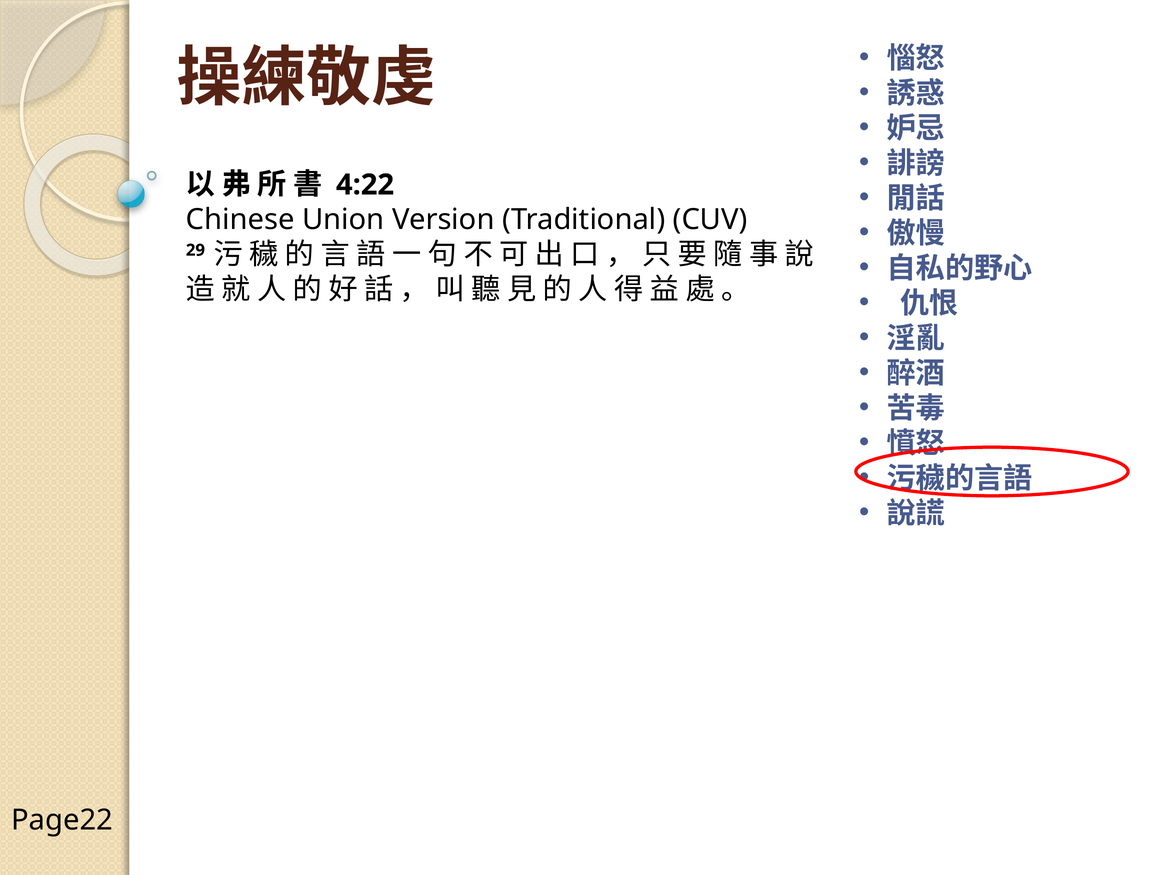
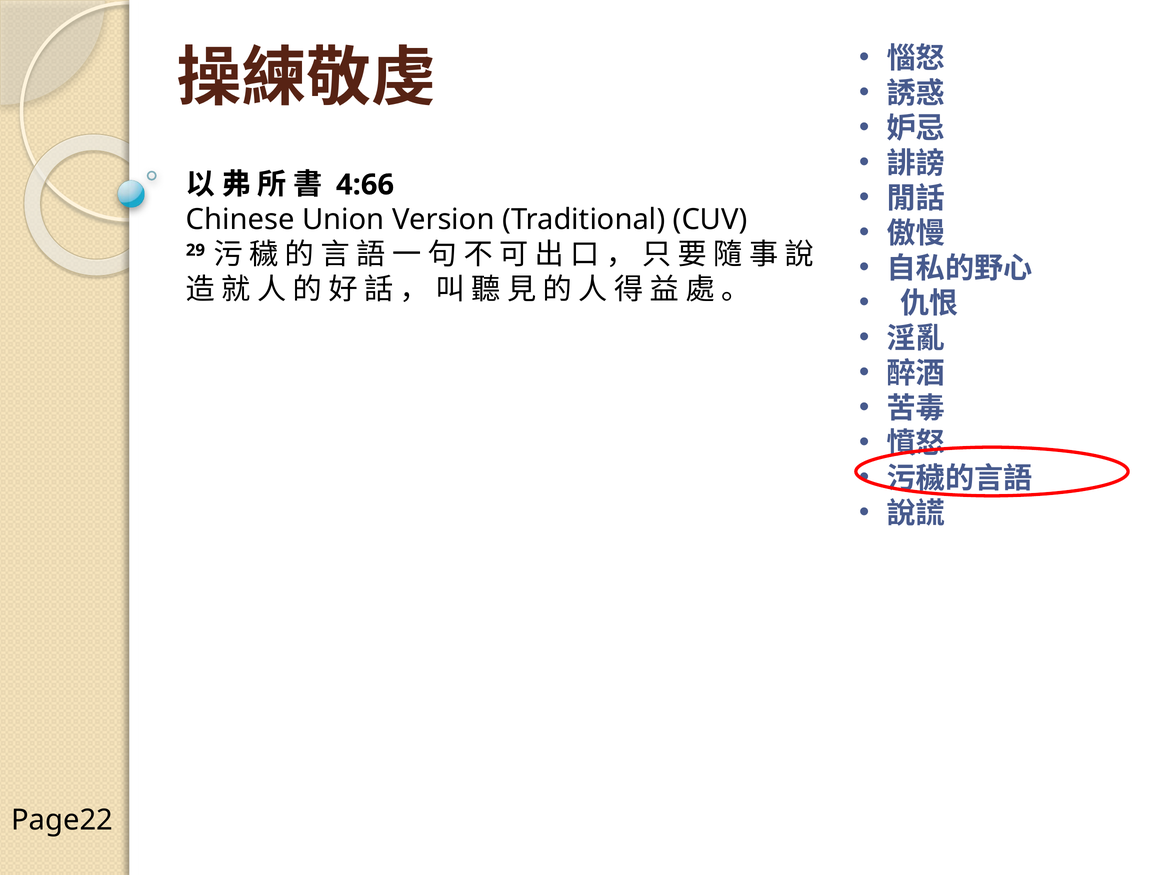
4:22: 4:22 -> 4:66 (365, 185)
